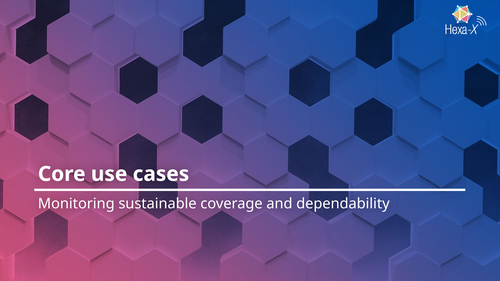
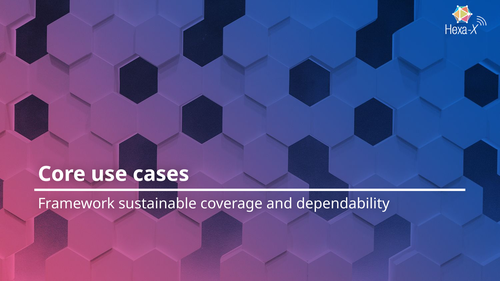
Monitoring: Monitoring -> Framework (76, 204)
